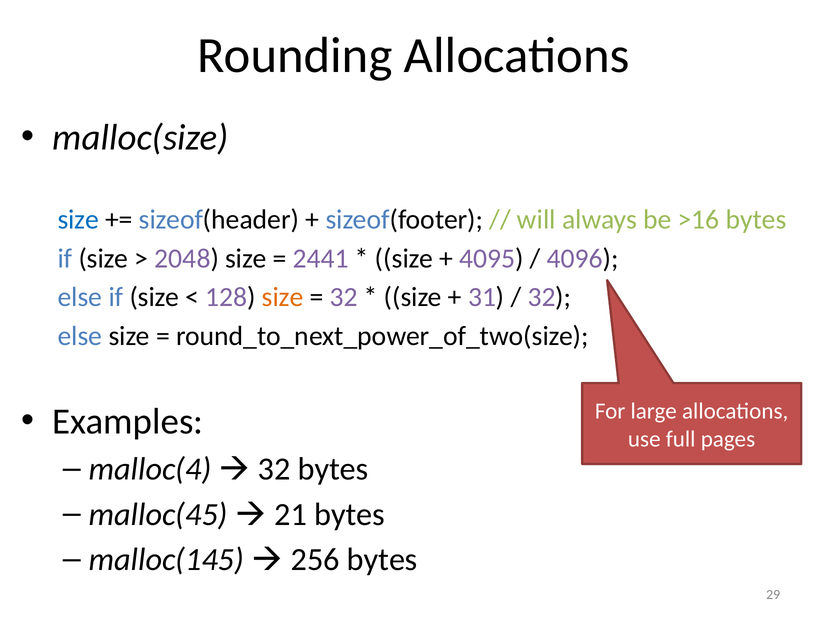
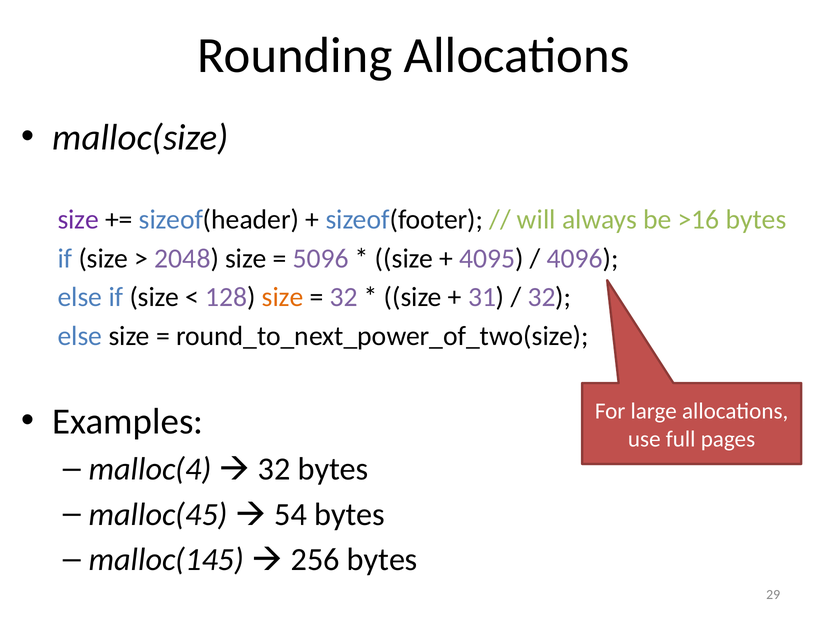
size colour: blue -> purple (78, 220)
2441: 2441 -> 5096 (321, 258)
21: 21 -> 54 (291, 514)
